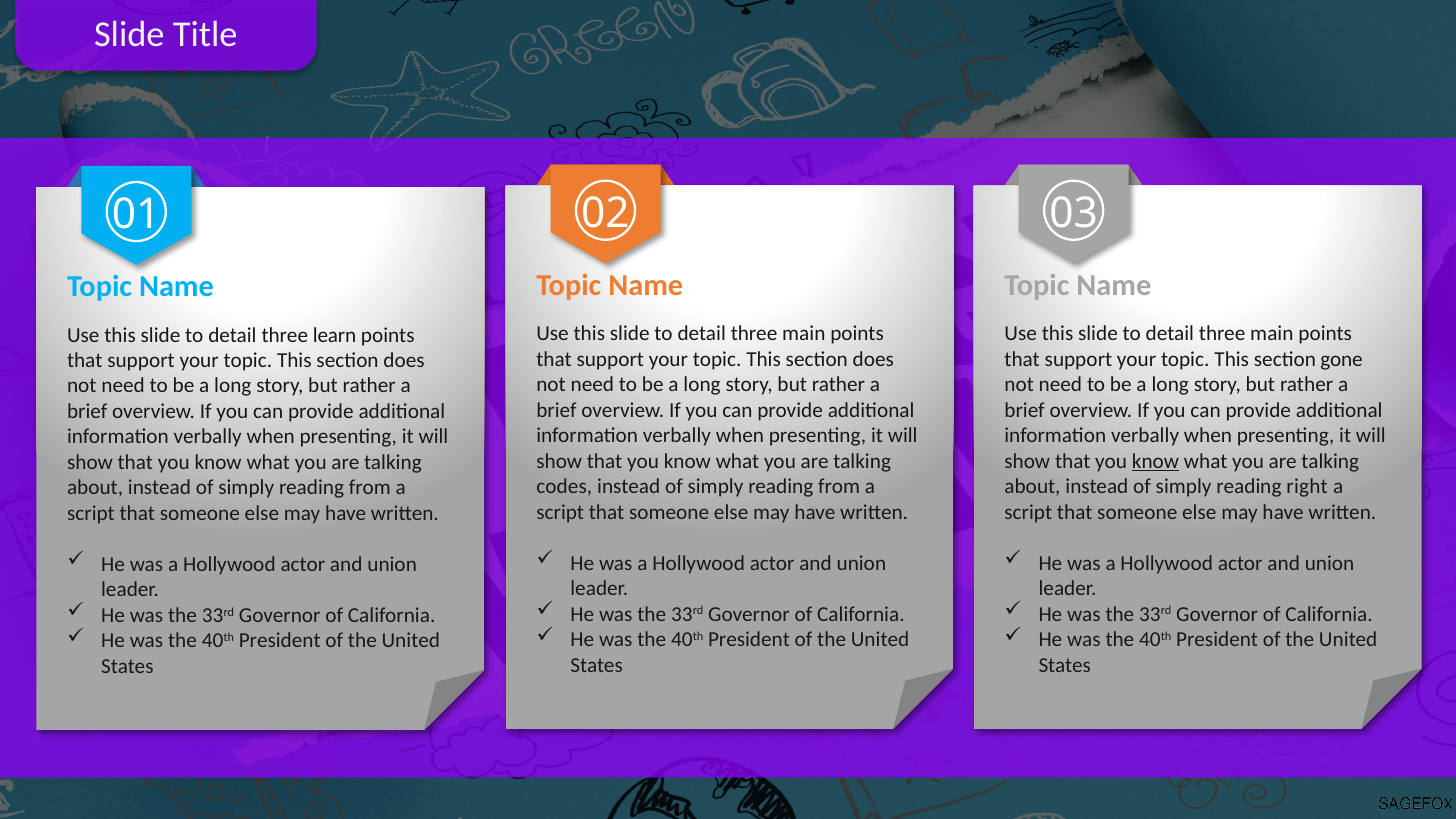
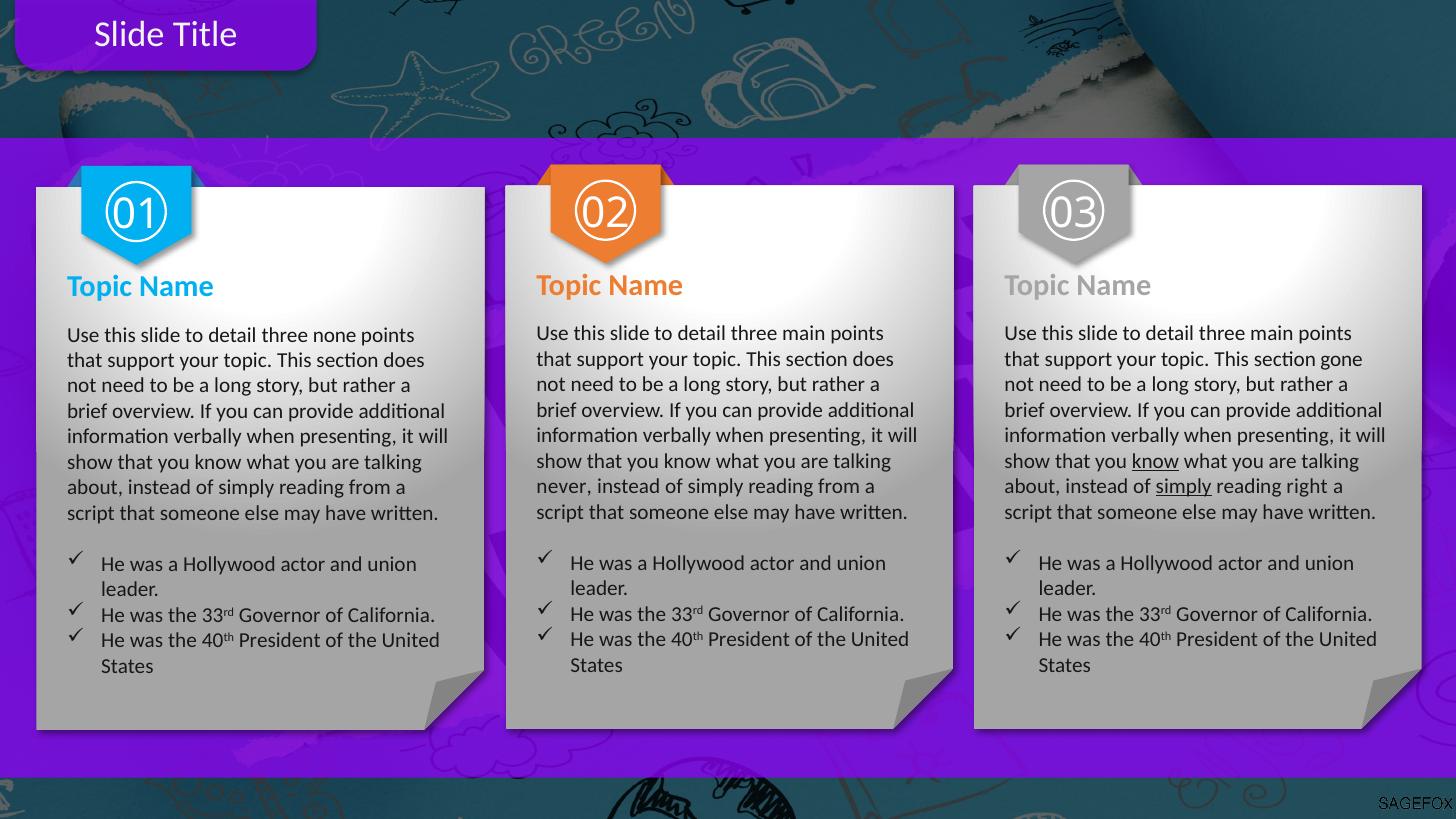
learn: learn -> none (335, 335)
codes: codes -> never (564, 487)
simply underline: none -> present (1184, 487)
